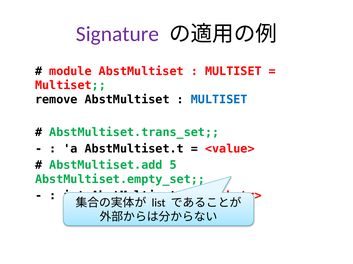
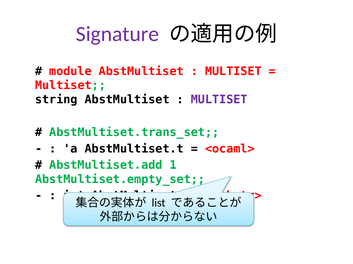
remove: remove -> string (56, 100)
MULTISET colour: blue -> purple (219, 100)
<value>: <value> -> <ocaml> (230, 149)
5: 5 -> 1 (173, 166)
